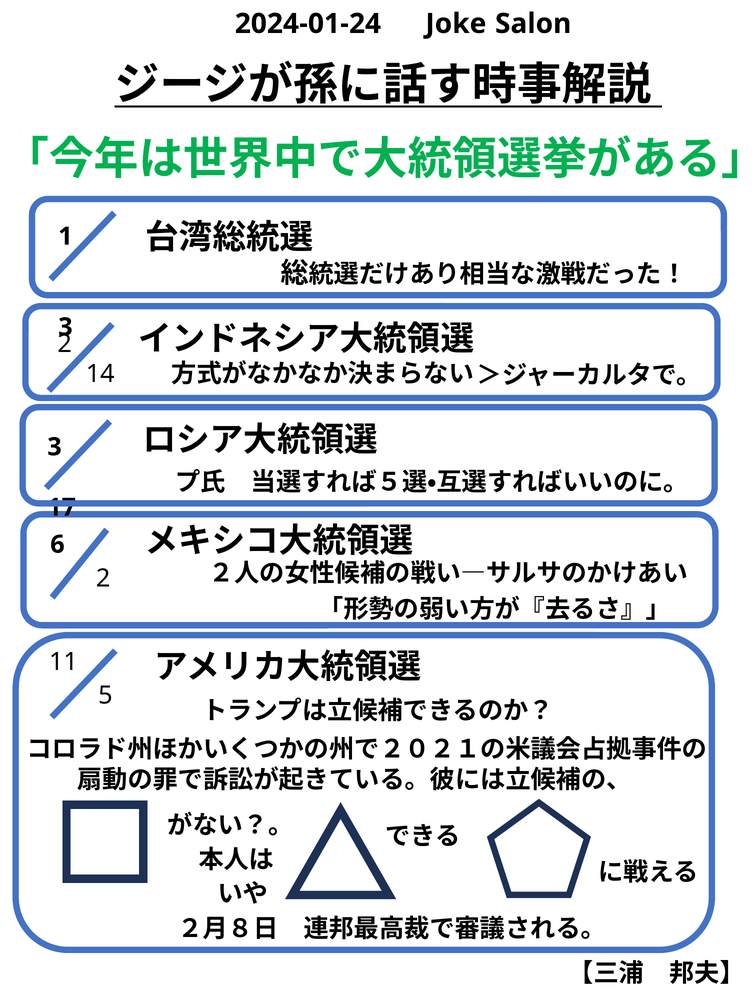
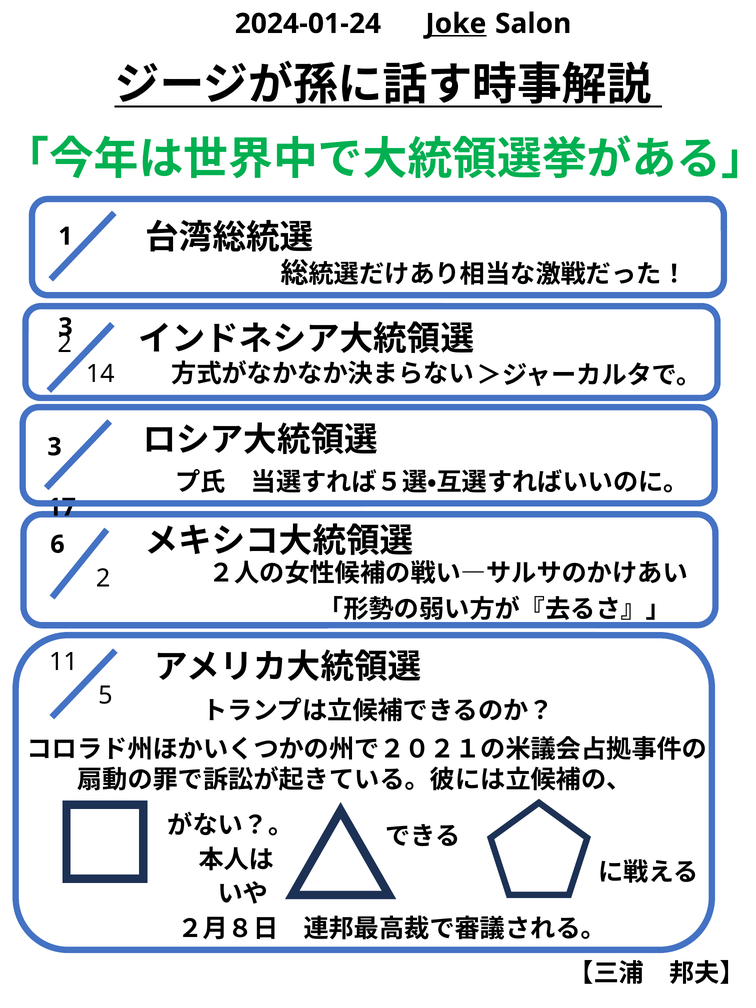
Joke underline: none -> present (456, 24)
